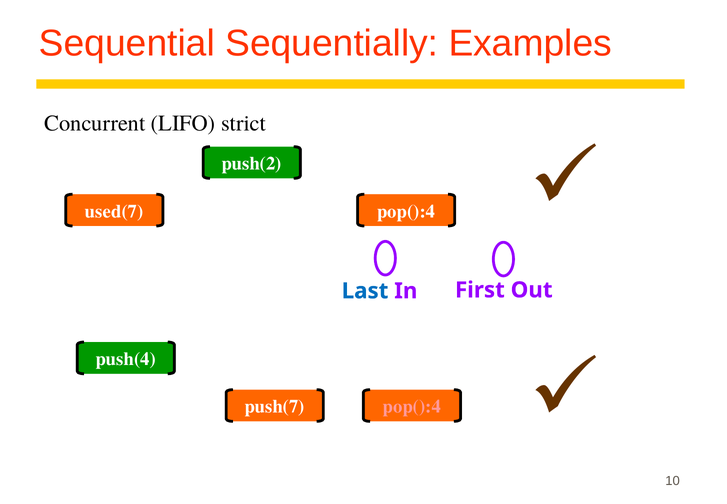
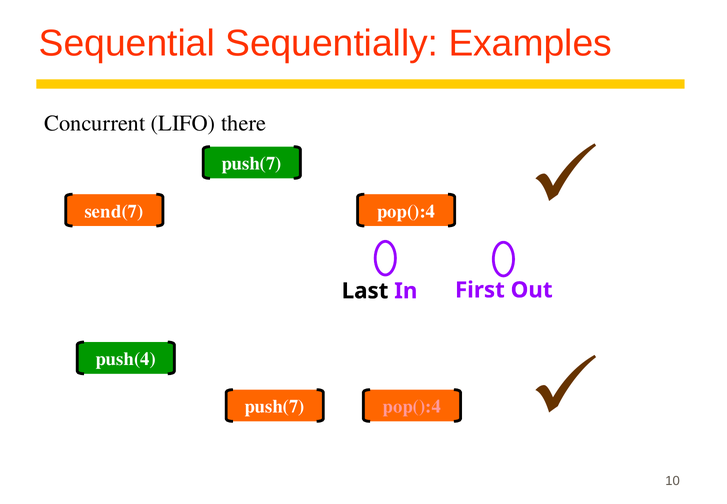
strict: strict -> there (244, 123)
push(2: push(2 -> push(7 (252, 164)
used(7: used(7 -> send(7 (114, 211)
Last colour: blue -> black (365, 291)
